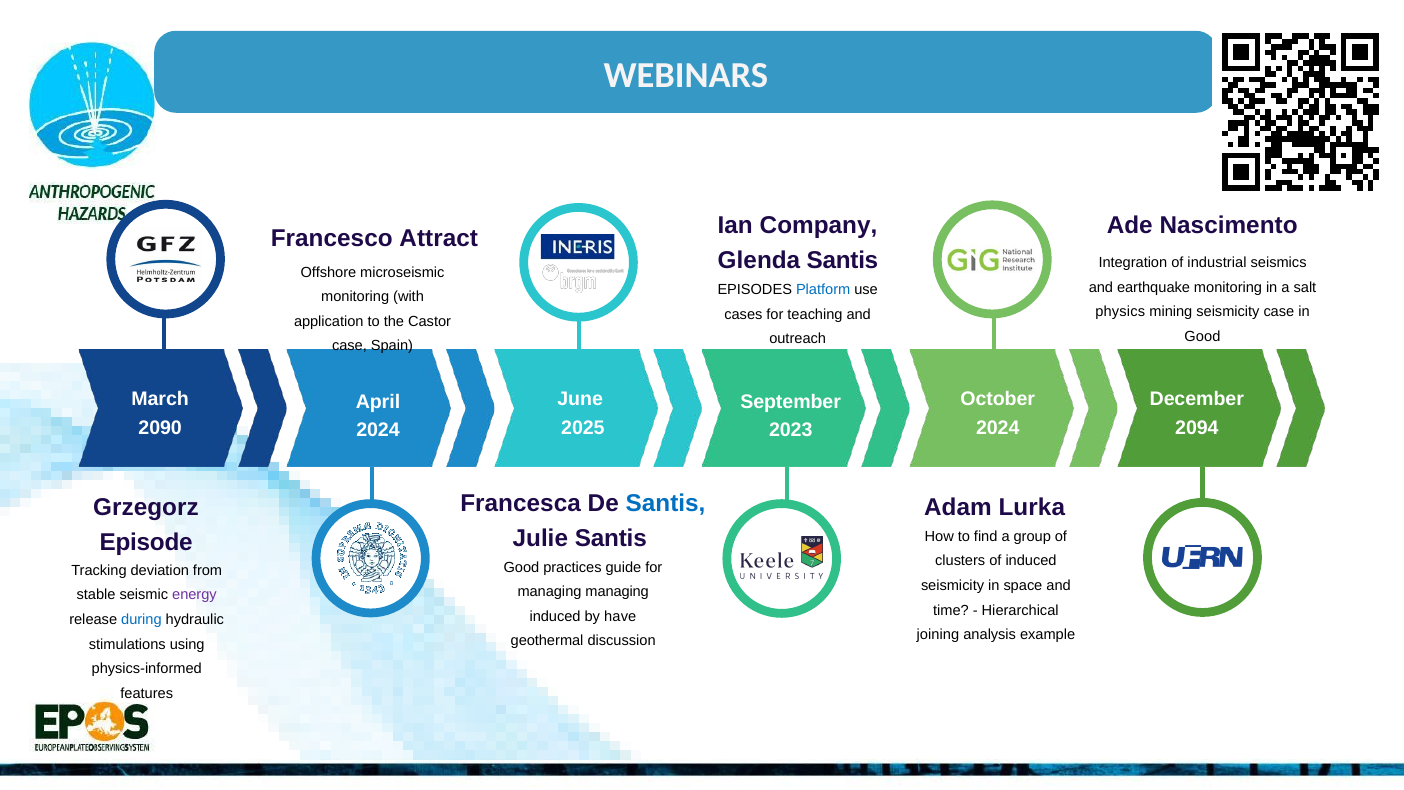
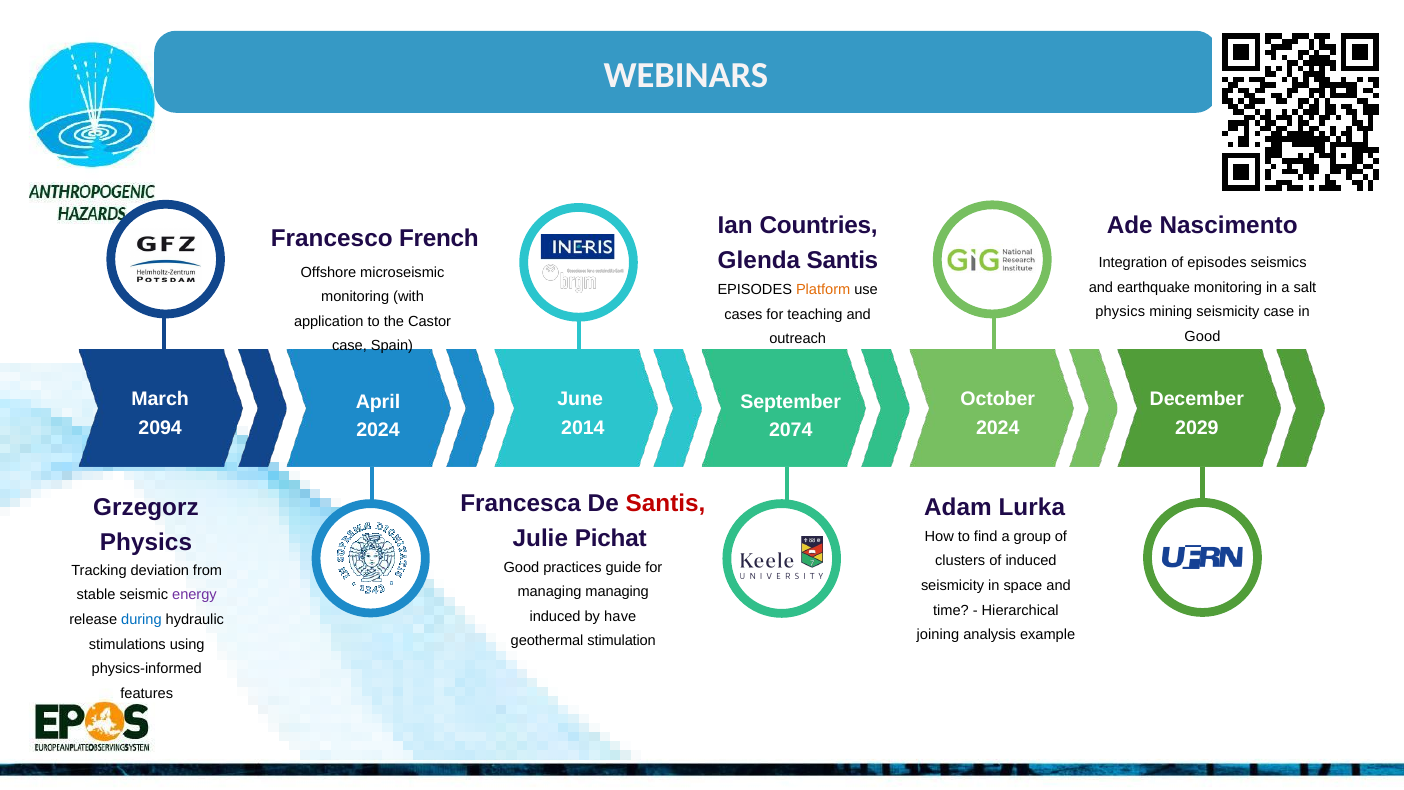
Company: Company -> Countries (819, 226)
Attract: Attract -> French (439, 239)
of industrial: industrial -> episodes (1217, 263)
Platform colour: blue -> orange (823, 290)
2090: 2090 -> 2094 (160, 427)
2025: 2025 -> 2014 (583, 427)
2094: 2094 -> 2029 (1197, 427)
2023: 2023 -> 2074 (791, 430)
Santis colour: blue -> red (666, 503)
Julie Santis: Santis -> Pichat (611, 538)
Episode: Episode -> Physics (146, 542)
discussion: discussion -> stimulation (622, 641)
